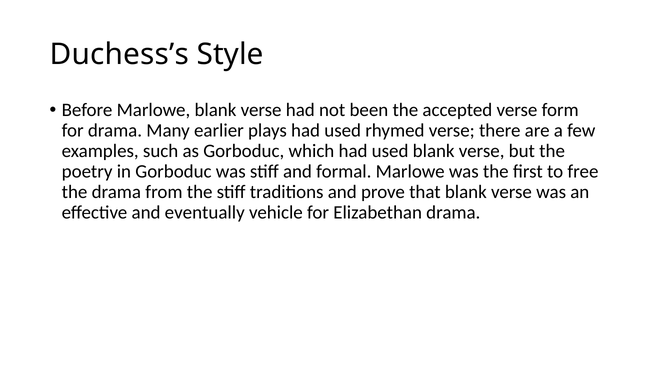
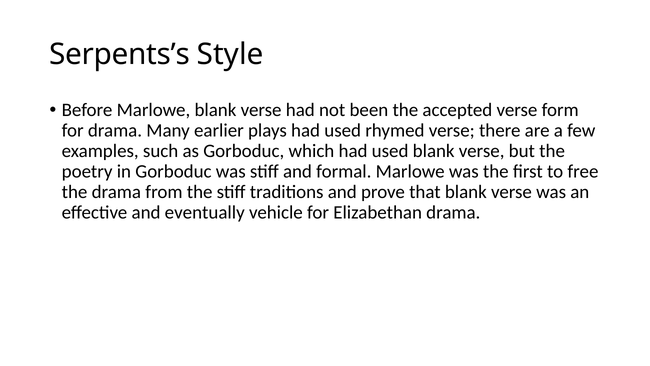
Duchess’s: Duchess’s -> Serpents’s (119, 55)
